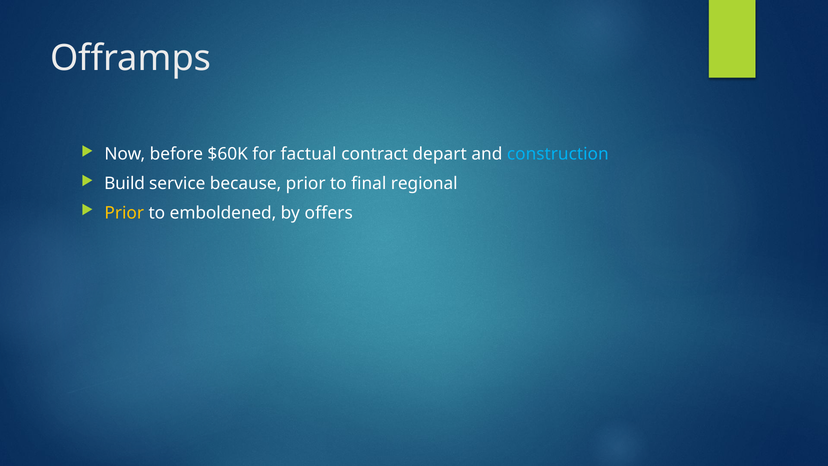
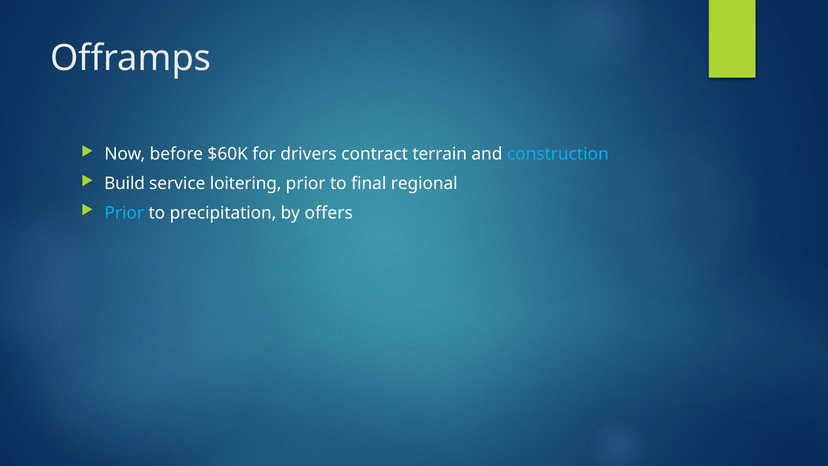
factual: factual -> drivers (309, 154)
depart: depart -> terrain (440, 154)
because: because -> loitering (246, 183)
Prior colour: yellow -> light blue (124, 213)
emboldened: emboldened -> precipitation (223, 213)
